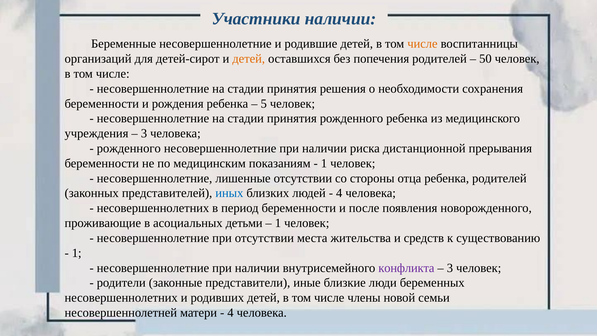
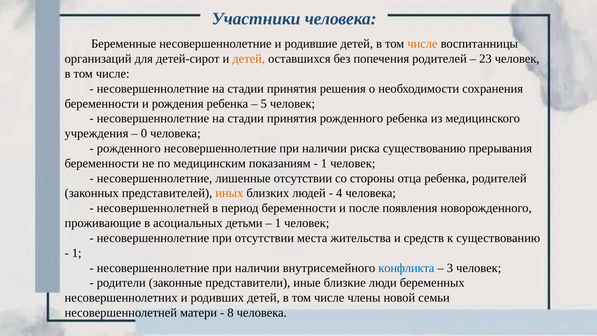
Участники наличии: наличии -> человека (341, 19)
50: 50 -> 23 (485, 59)
3: 3 -> 0 (144, 133)
риска дистанционной: дистанционной -> существованию (424, 148)
иных colour: blue -> orange (229, 193)
несовершеннолетних: несовершеннолетних -> несовершеннолетней (153, 208)
конфликта colour: purple -> blue (406, 268)
4: 4 -> 8 (231, 313)
